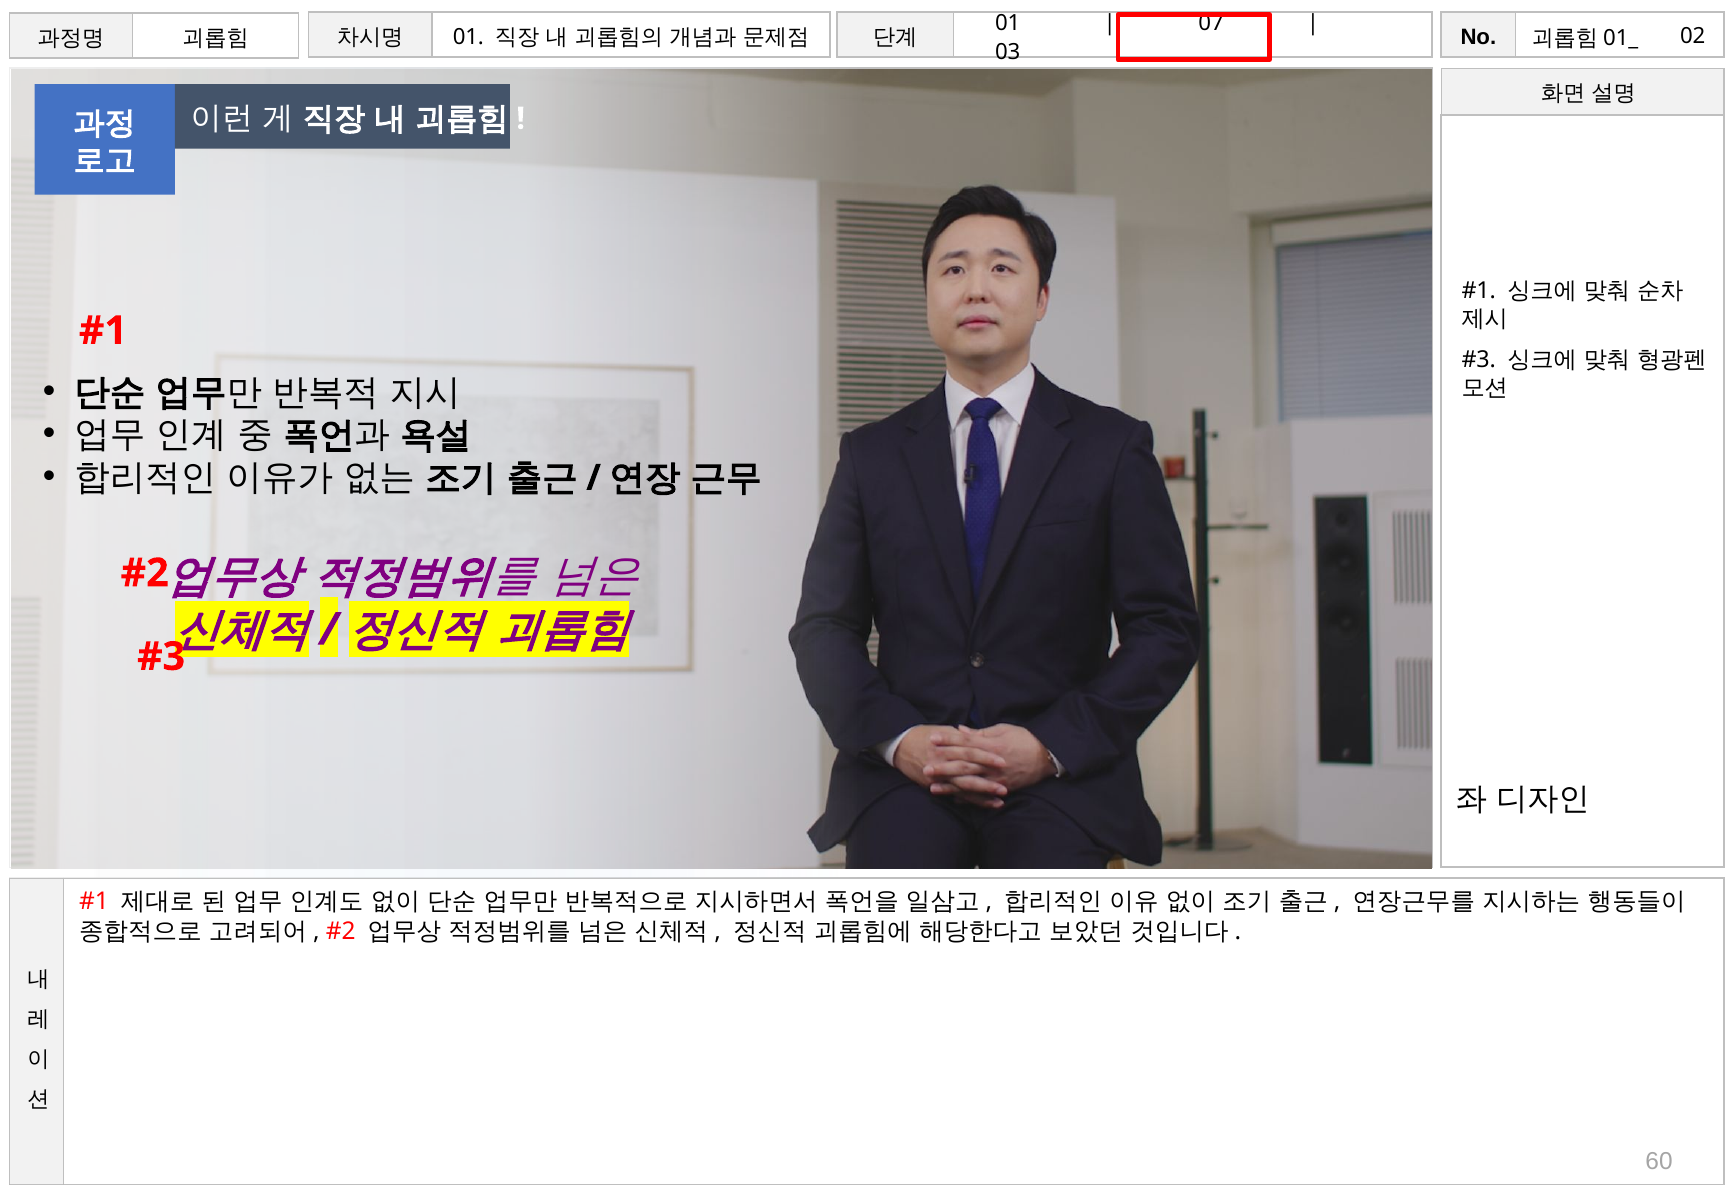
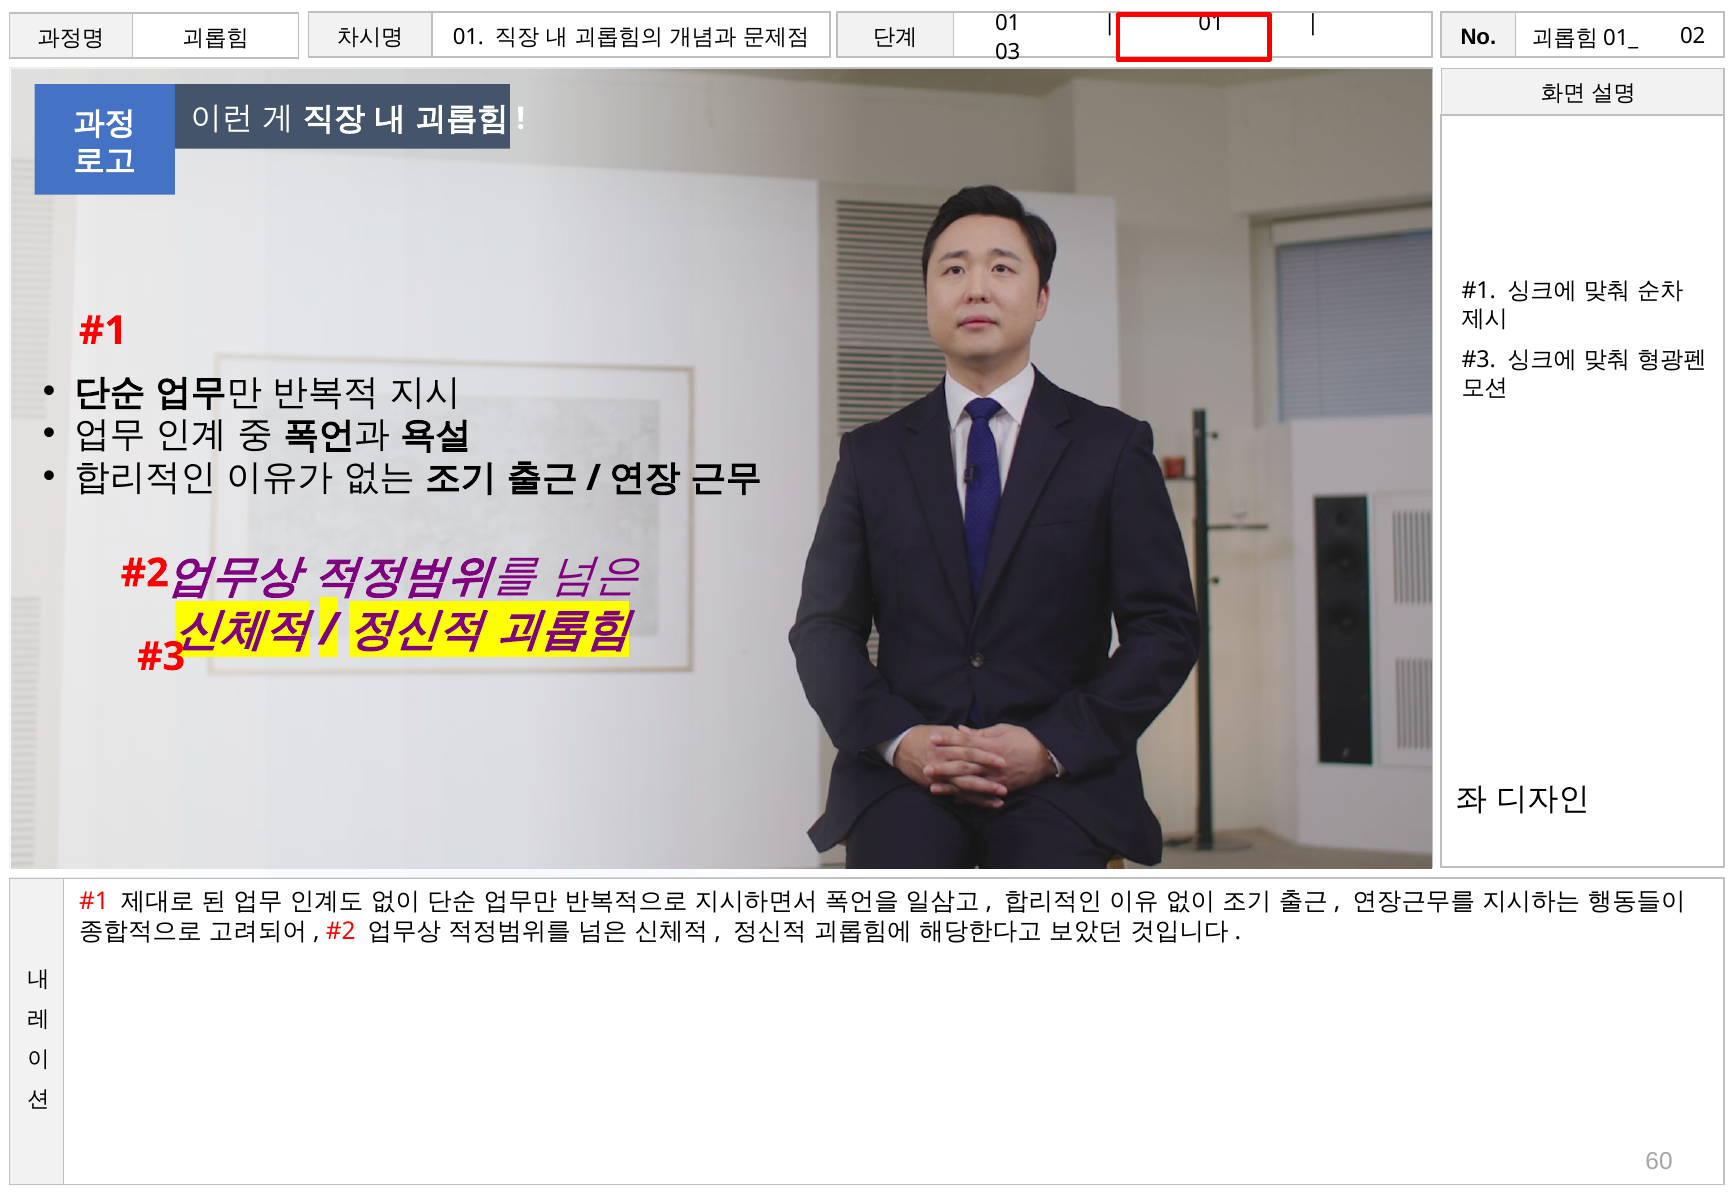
07: 07 -> 01 (1211, 23)
